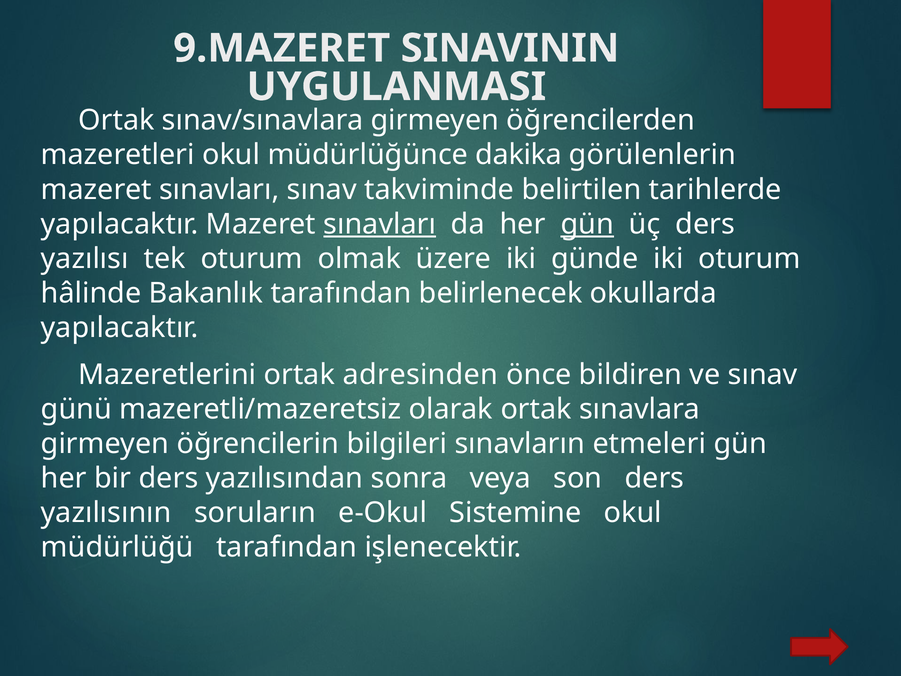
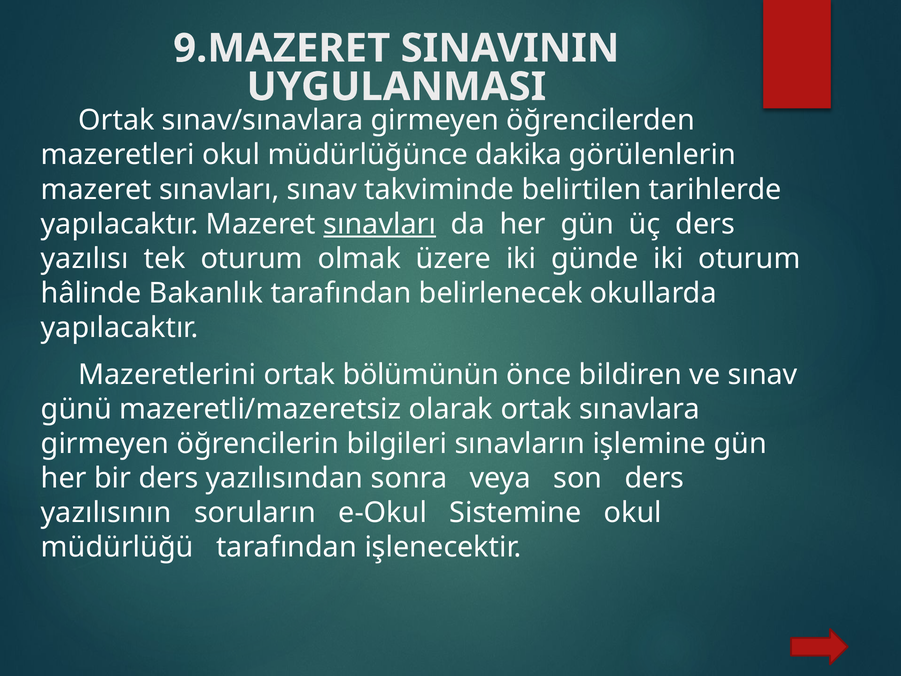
gün underline: present -> none (587, 224)
adresinden: adresinden -> bölümünün (421, 375)
etmeleri: etmeleri -> işlemine (649, 444)
